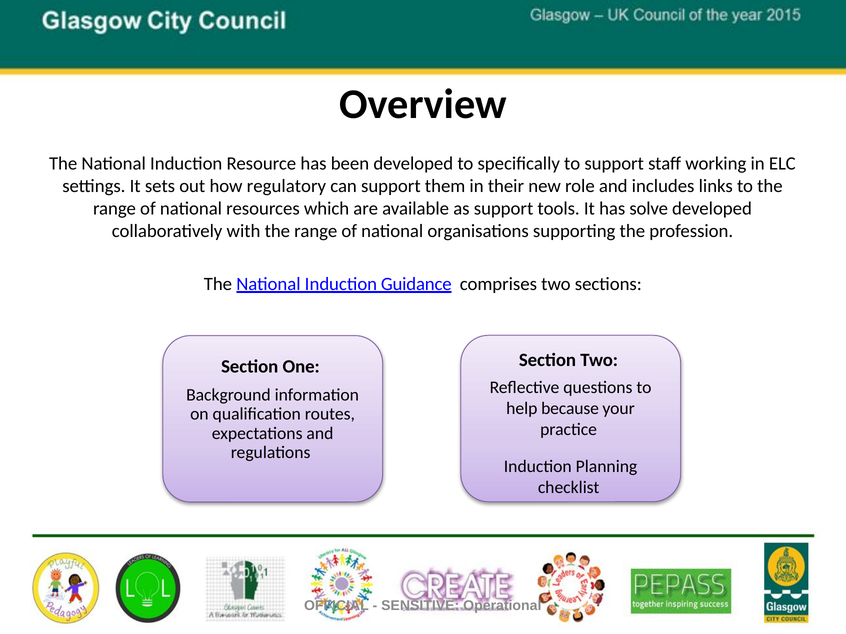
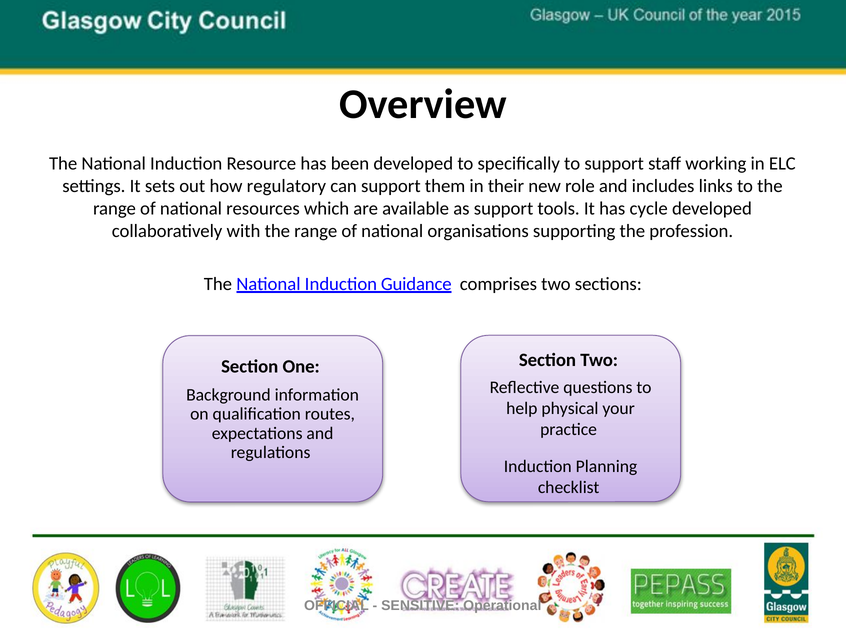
solve: solve -> cycle (649, 209)
because: because -> physical (570, 409)
